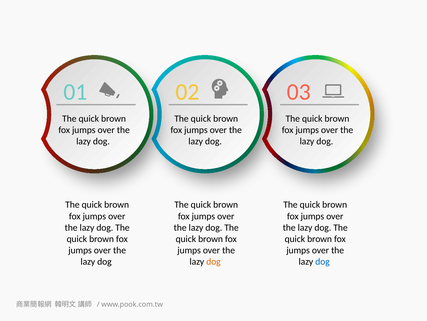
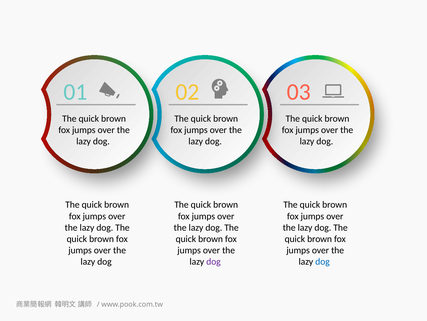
dog colour: orange -> purple (213, 261)
